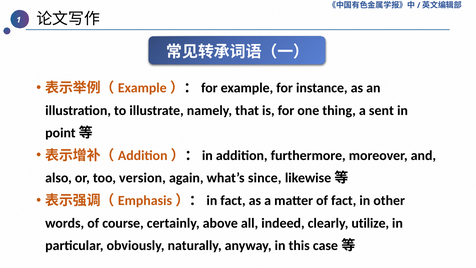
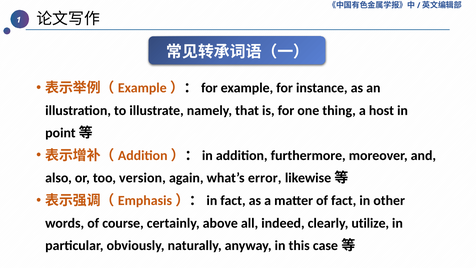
sent: sent -> host (381, 110)
since: since -> error (265, 178)
